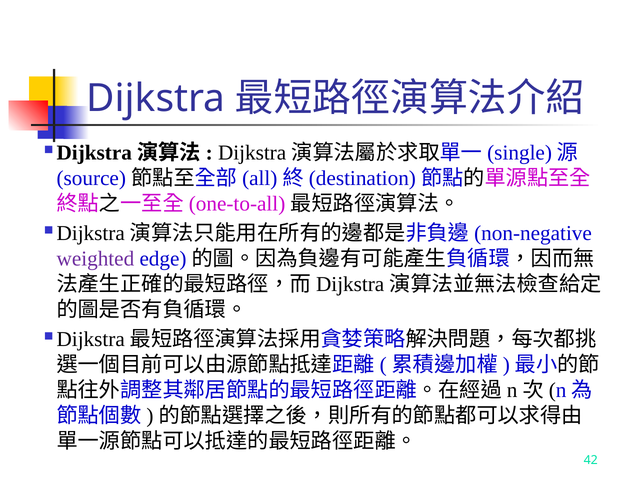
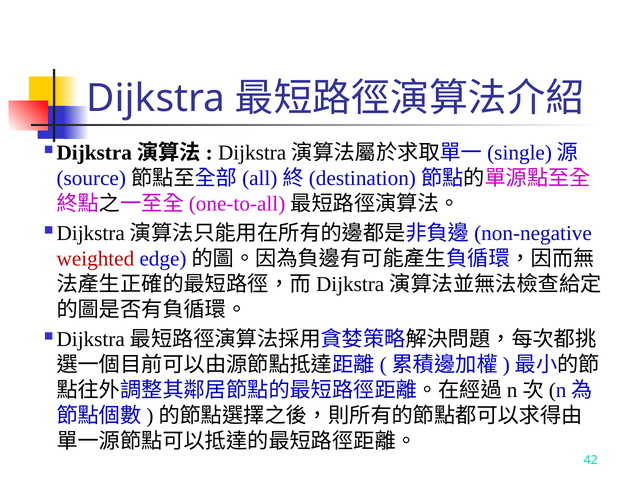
weighted colour: purple -> red (95, 259)
